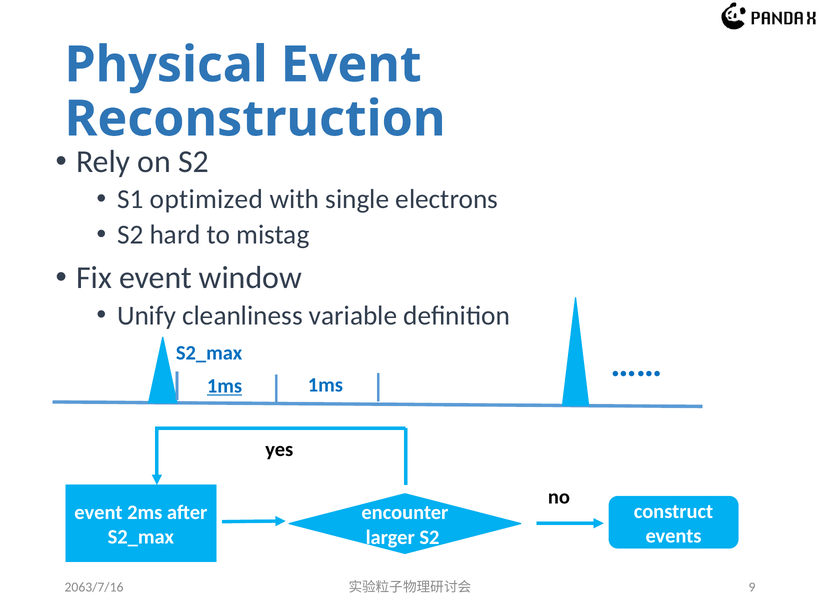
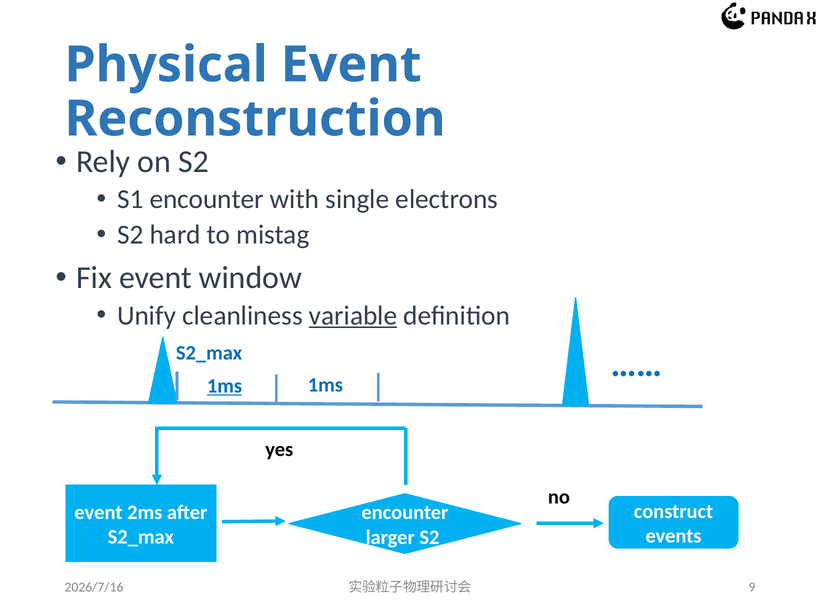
S1 optimized: optimized -> encounter (207, 199)
variable underline: none -> present (353, 316)
2063/7/16: 2063/7/16 -> 2026/7/16 (94, 587)
